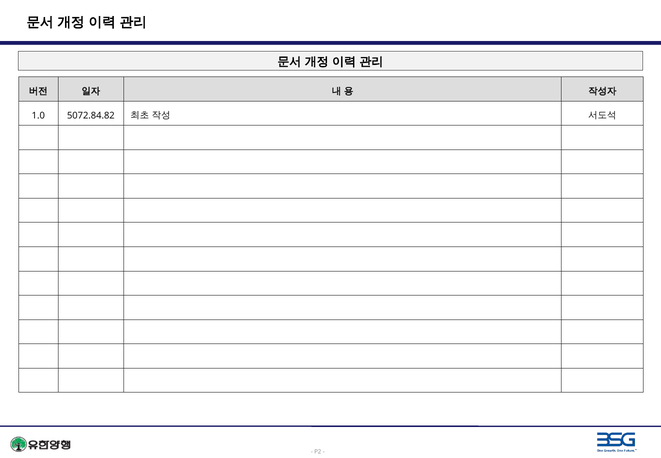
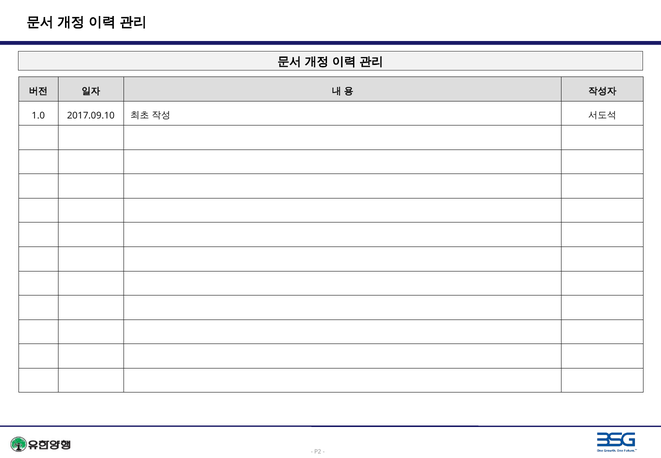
5072.84.82: 5072.84.82 -> 2017.09.10 (91, 116)
